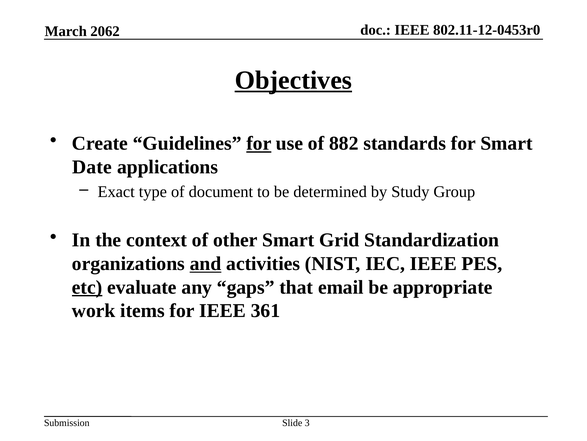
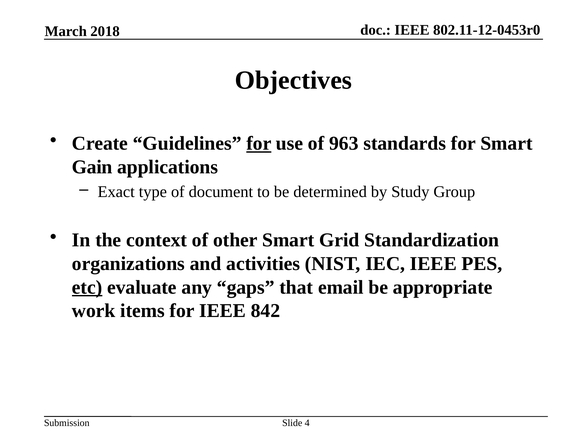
2062: 2062 -> 2018 (105, 31)
Objectives underline: present -> none (293, 80)
882: 882 -> 963 (344, 143)
Date: Date -> Gain (92, 167)
and underline: present -> none (206, 263)
361: 361 -> 842 (265, 310)
3: 3 -> 4 (307, 422)
